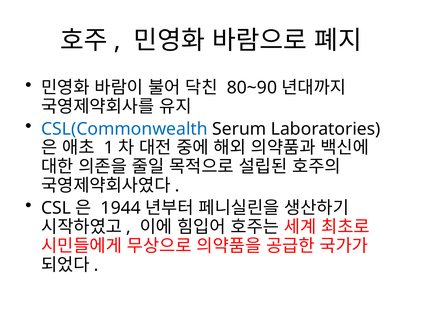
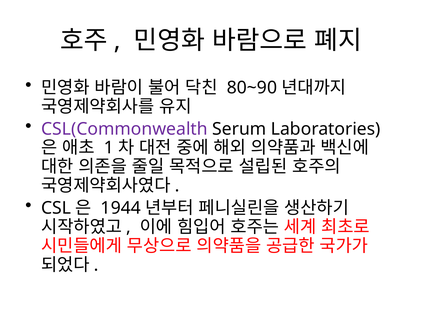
CSL(Commonwealth colour: blue -> purple (124, 129)
